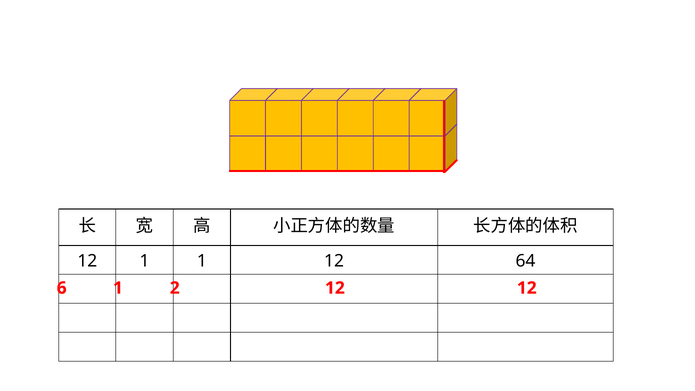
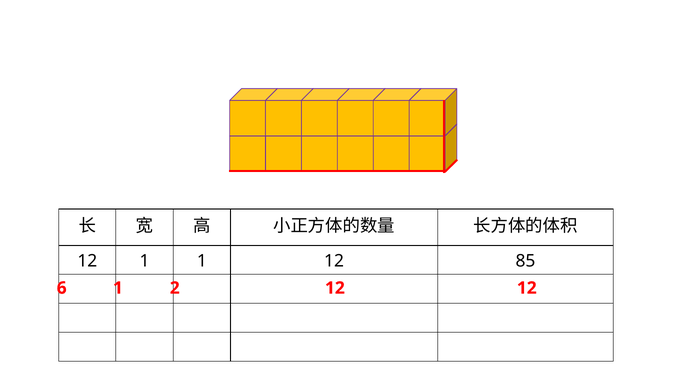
64: 64 -> 85 (525, 261)
